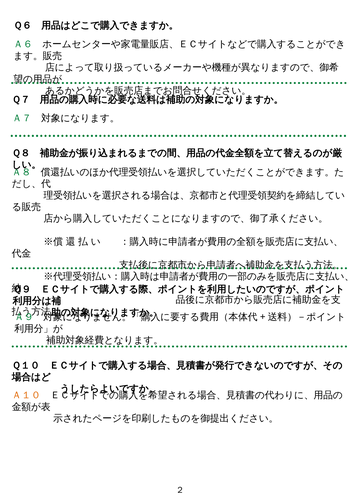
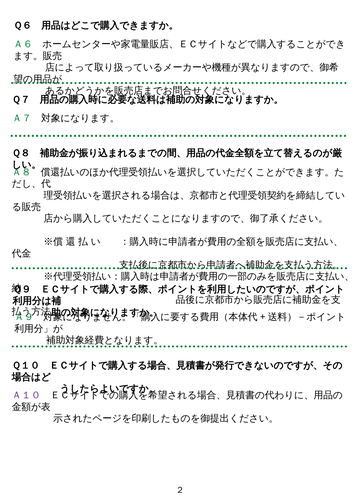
Ａ１０ colour: orange -> purple (26, 395)
